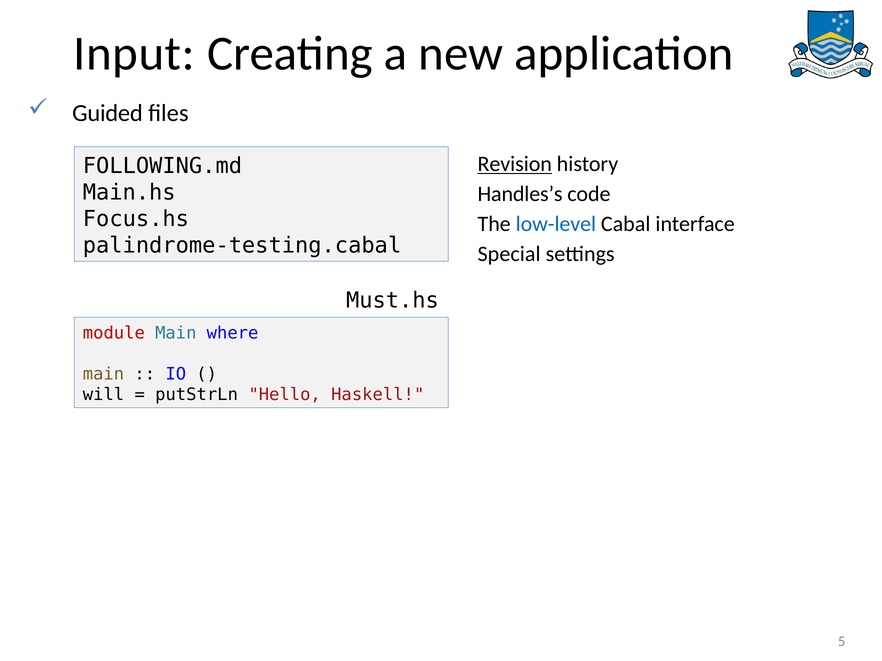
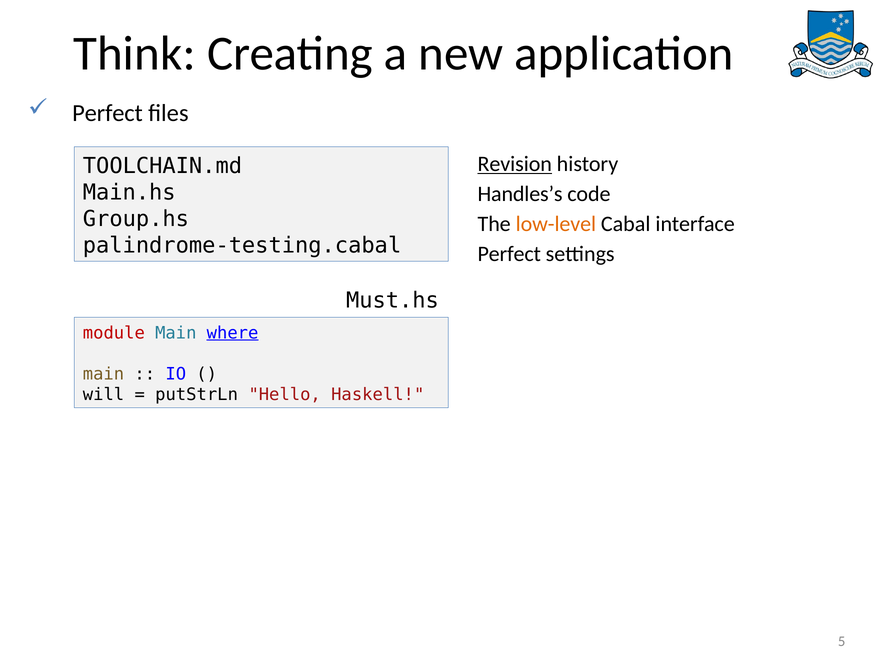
Input: Input -> Think (134, 54)
Guided: Guided -> Perfect (107, 113)
FOLLOWING.md: FOLLOWING.md -> TOOLCHAIN.md (162, 166)
Focus.hs: Focus.hs -> Group.hs (136, 219)
low-level colour: blue -> orange (556, 224)
Special: Special -> Perfect (509, 254)
where underline: none -> present (233, 333)
